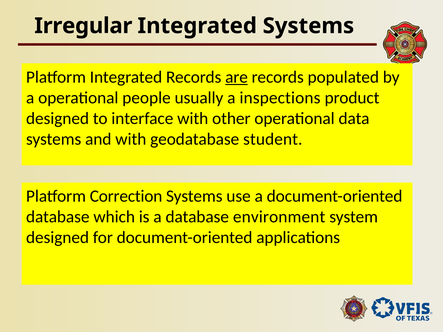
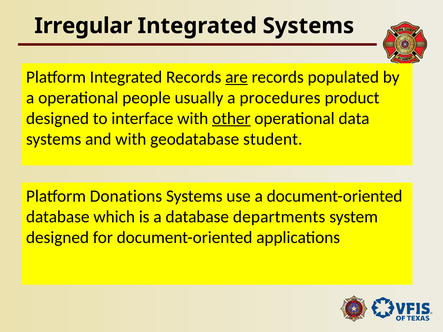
inspections: inspections -> procedures (280, 98)
other underline: none -> present (231, 118)
Correction: Correction -> Donations (126, 196)
environment: environment -> departments (279, 217)
